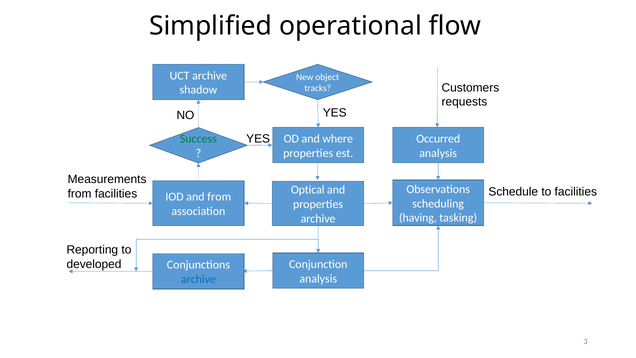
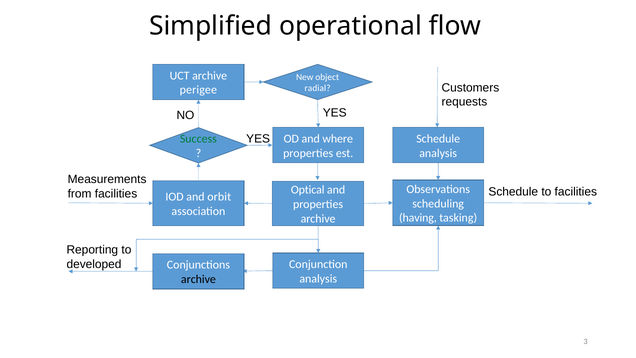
tracks: tracks -> radial (318, 88)
shadow: shadow -> perigee (198, 90)
Occurred: Occurred -> Schedule (438, 139)
and from: from -> orbit (219, 197)
archive colour: blue -> black (198, 279)
